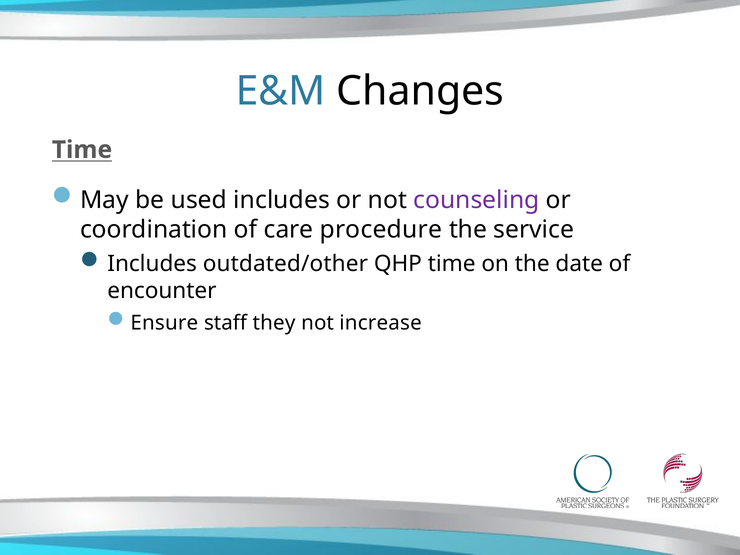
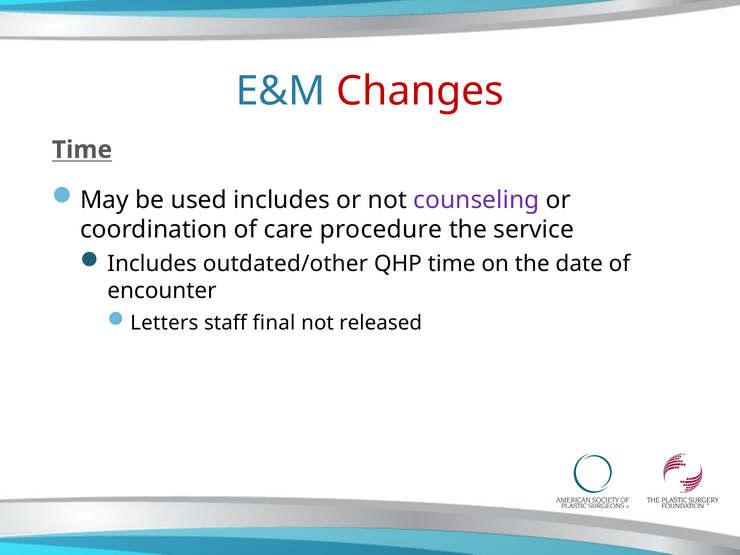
Changes colour: black -> red (420, 91)
Ensure: Ensure -> Letters (164, 323)
they: they -> final (274, 323)
increase: increase -> released (381, 323)
